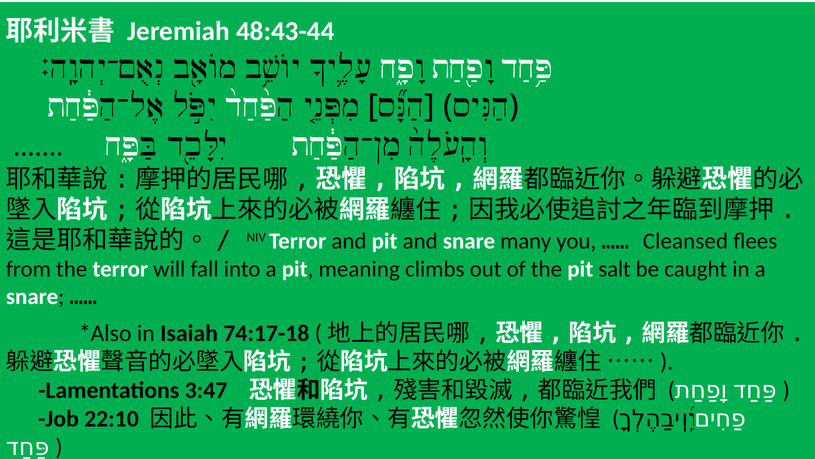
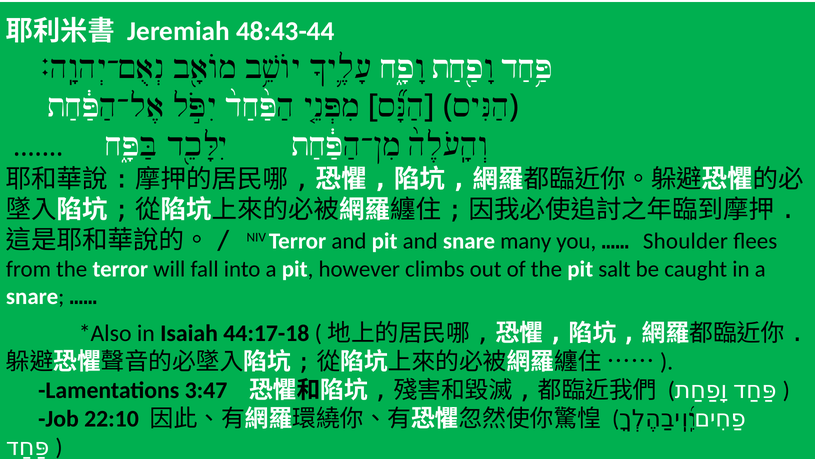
Cleansed: Cleansed -> Shoulder (685, 241)
meaning: meaning -> however (359, 269)
74:17-18: 74:17-18 -> 44:17-18 (266, 333)
